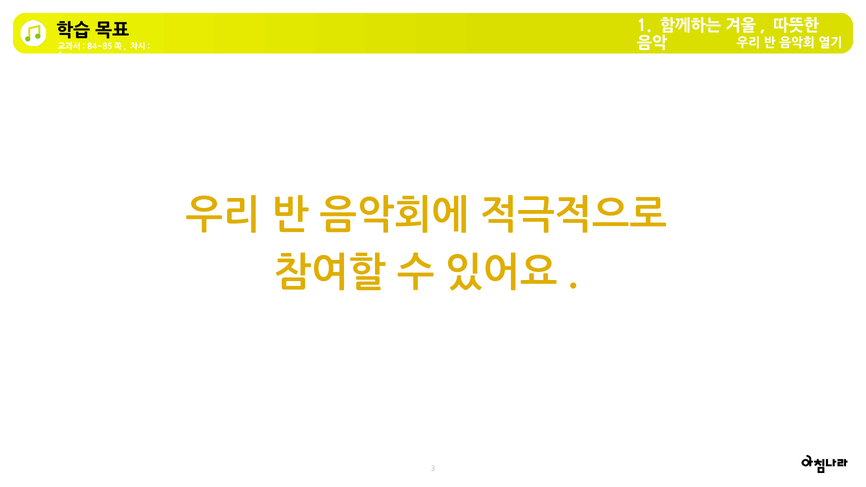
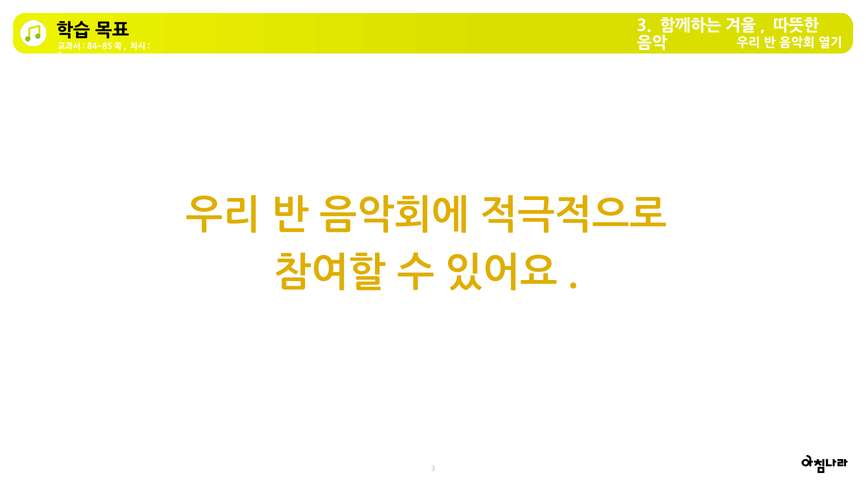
1: 1 -> 3 (644, 26)
